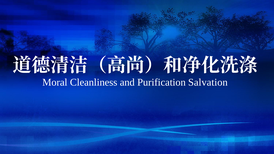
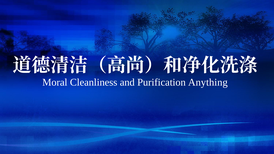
Salvation: Salvation -> Anything (208, 82)
